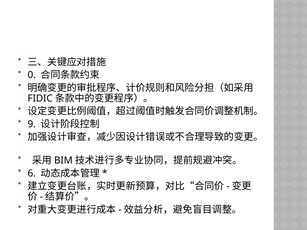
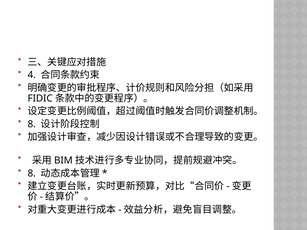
0: 0 -> 4 (32, 75)
9: 9 -> 8 (32, 124)
6: 6 -> 8 (32, 173)
